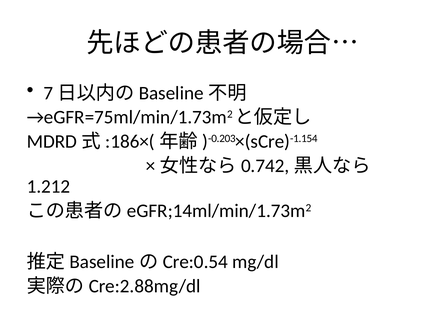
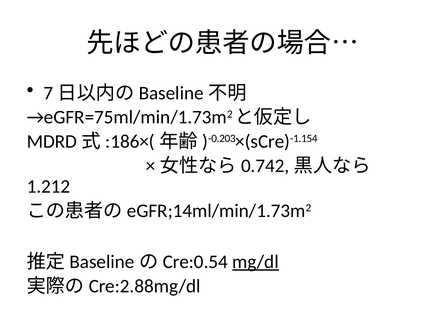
mg/dl underline: none -> present (256, 262)
